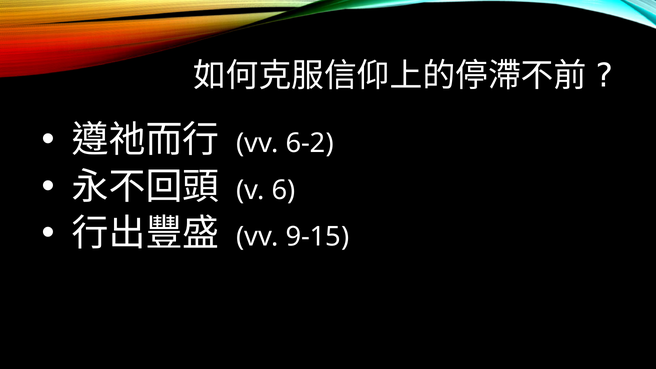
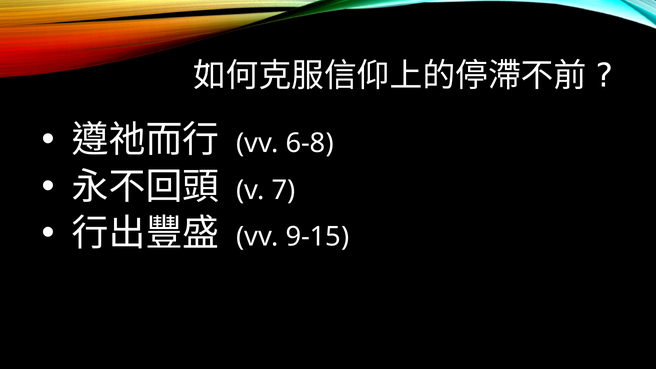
6-2: 6-2 -> 6-8 (310, 143)
6: 6 -> 7 (284, 190)
